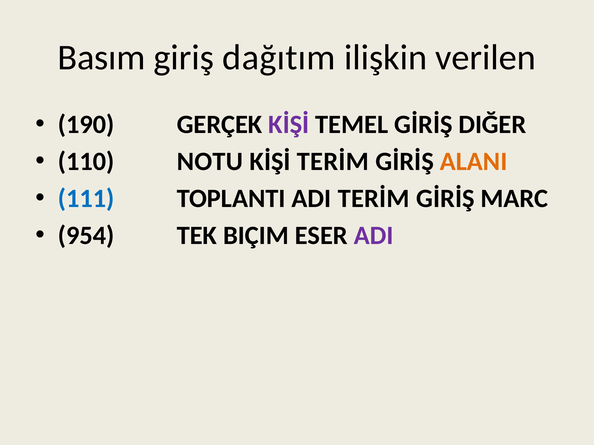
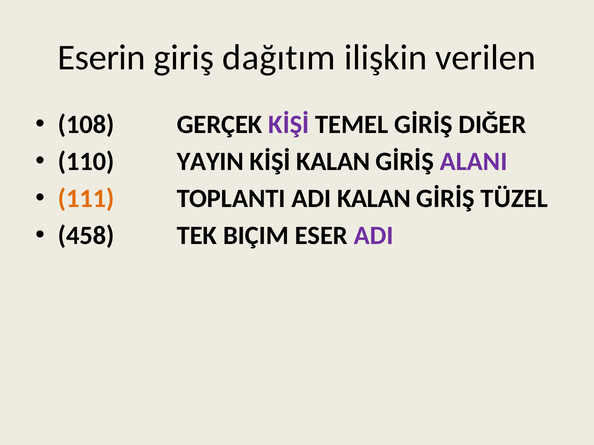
Basım: Basım -> Eserin (102, 58)
190: 190 -> 108 (86, 125)
NOTU: NOTU -> YAYIN (210, 162)
KİŞİ TERİM: TERİM -> KALAN (333, 162)
ALANI colour: orange -> purple (474, 162)
111 colour: blue -> orange (86, 199)
ADI TERİM: TERİM -> KALAN (374, 199)
MARC: MARC -> TÜZEL (514, 199)
954: 954 -> 458 (86, 236)
